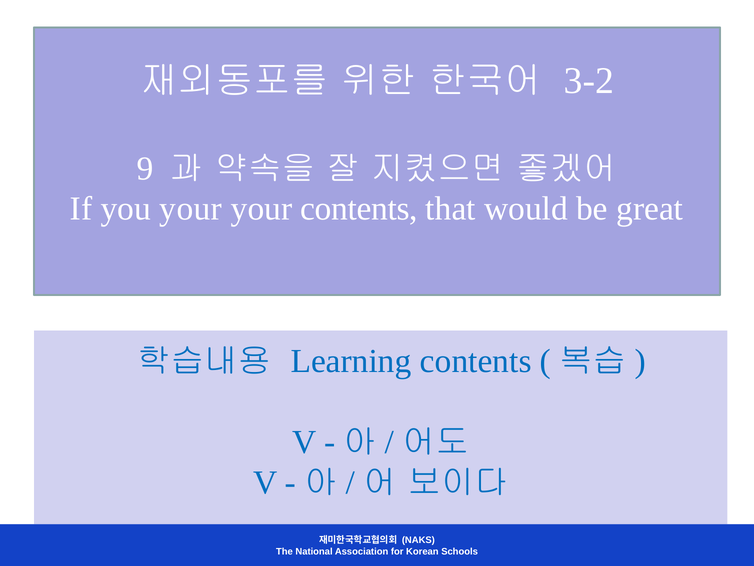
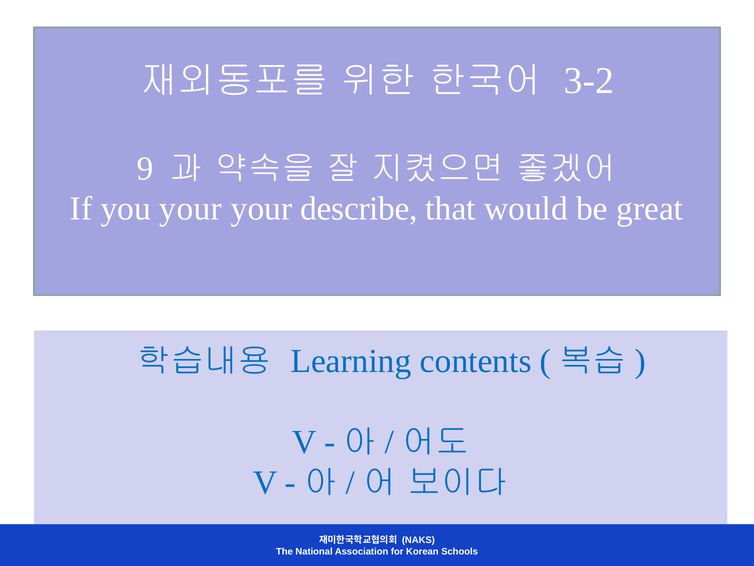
your contents: contents -> describe (359, 209)
